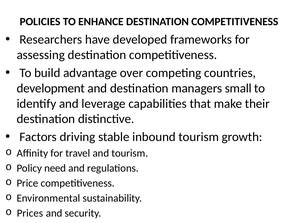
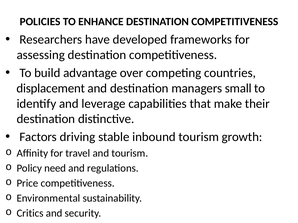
development: development -> displacement (51, 88)
Prices: Prices -> Critics (30, 214)
